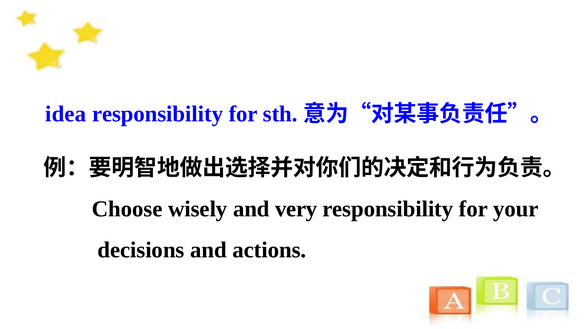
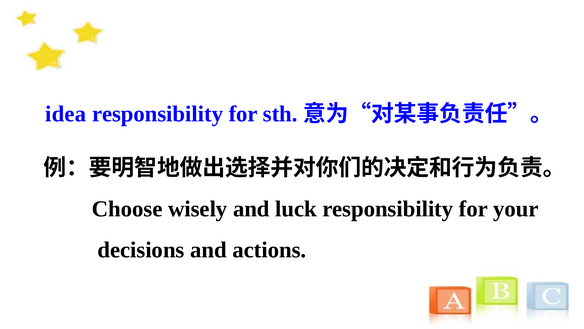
very: very -> luck (296, 209)
